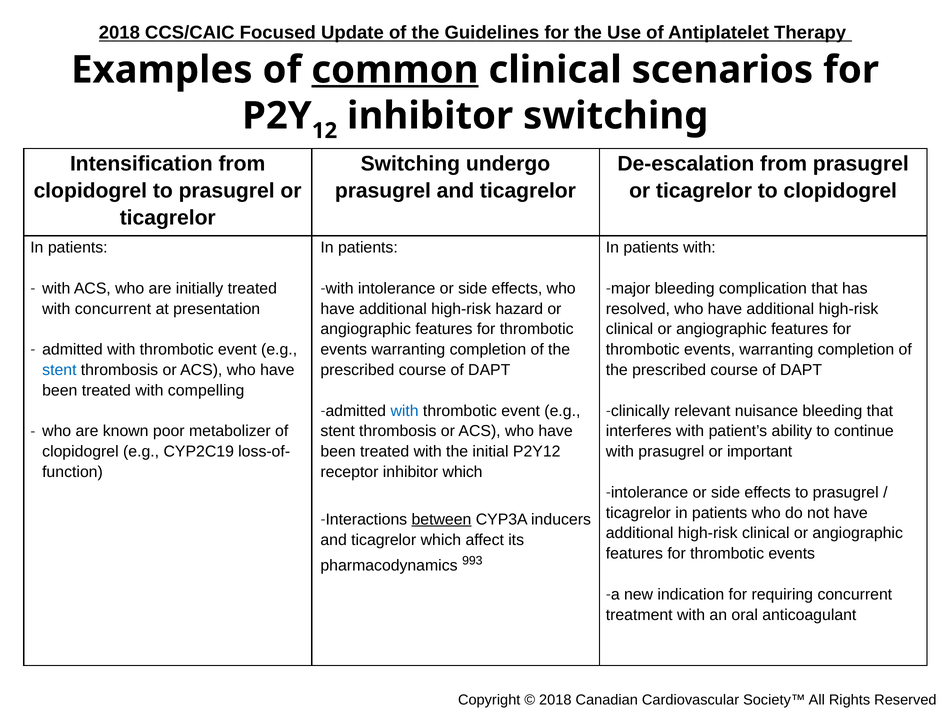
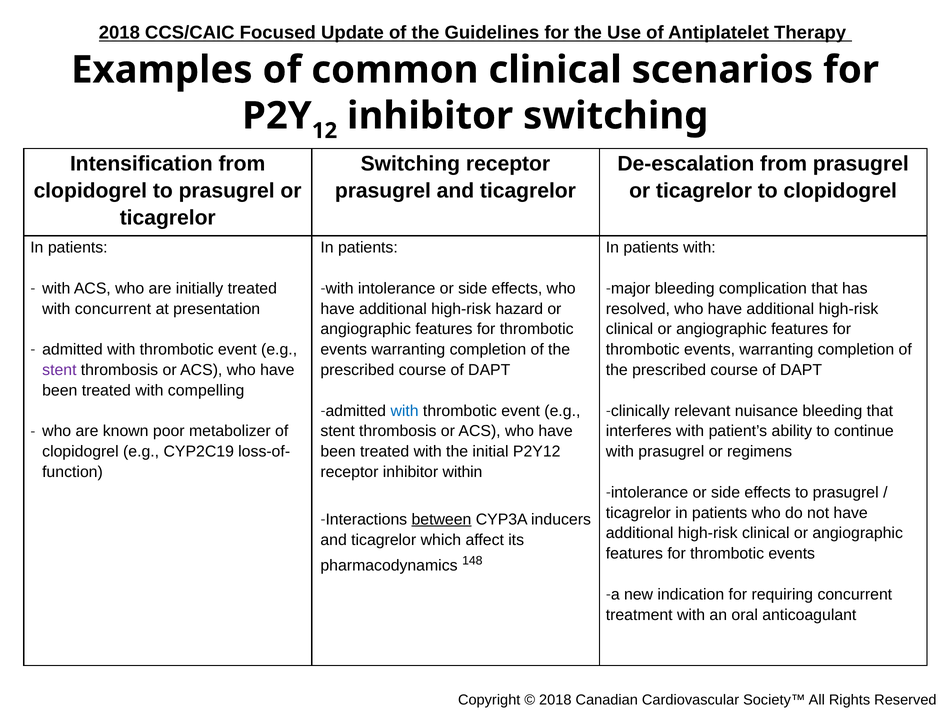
common underline: present -> none (395, 70)
Switching undergo: undergo -> receptor (508, 164)
stent colour: blue -> purple (59, 370)
important: important -> regimens (760, 452)
inhibitor which: which -> within (463, 472)
993: 993 -> 148 (472, 561)
